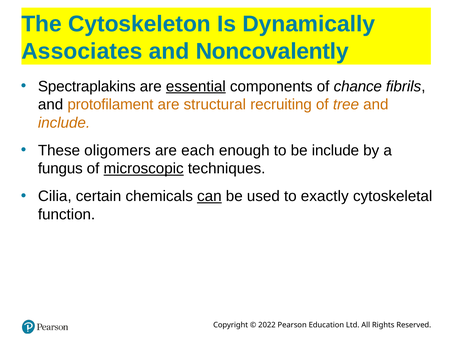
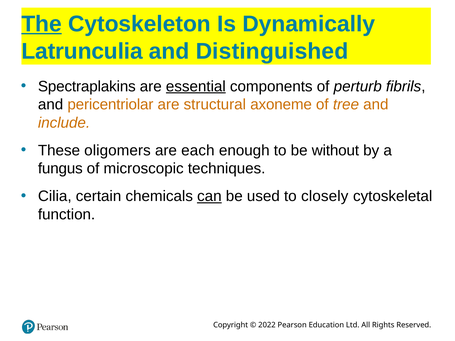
The underline: none -> present (42, 24)
Associates: Associates -> Latrunculia (82, 51)
Noncovalently: Noncovalently -> Distinguished (272, 51)
chance: chance -> perturb (358, 86)
protofilament: protofilament -> pericentriolar (110, 105)
recruiting: recruiting -> axoneme (281, 105)
be include: include -> without (335, 151)
microscopic underline: present -> none (144, 169)
exactly: exactly -> closely (325, 196)
